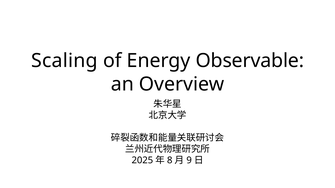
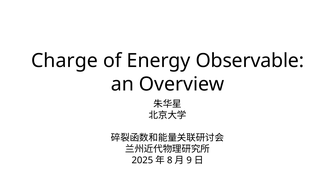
Scaling: Scaling -> Charge (64, 61)
